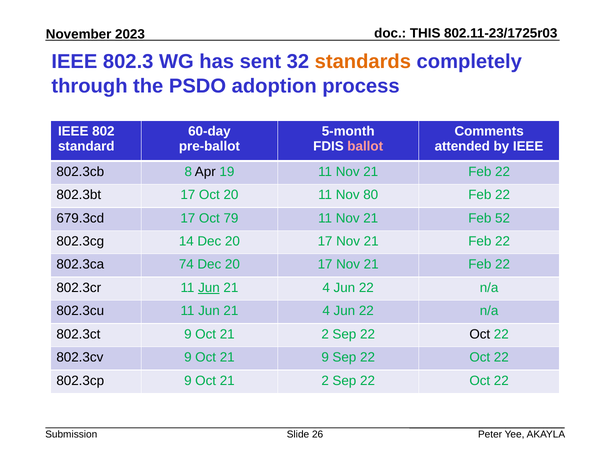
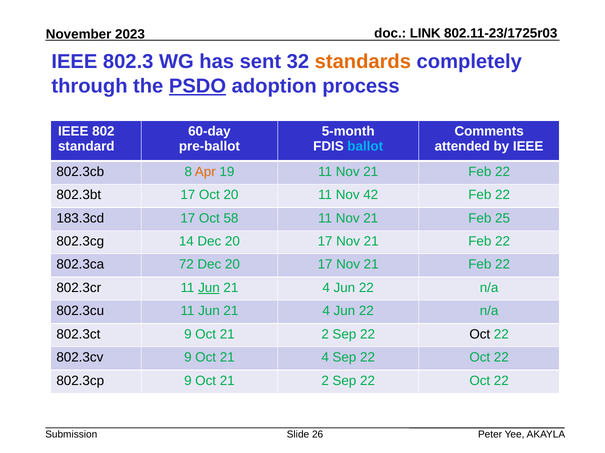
THIS: THIS -> LINK (425, 33)
PSDO underline: none -> present (198, 86)
ballot colour: pink -> light blue (365, 147)
Apr colour: black -> orange (205, 172)
80: 80 -> 42 (371, 195)
679.3cd: 679.3cd -> 183.3cd (80, 218)
79: 79 -> 58 (231, 218)
52: 52 -> 25 (503, 218)
74: 74 -> 72 (186, 265)
Oct 21 9: 9 -> 4 (325, 358)
